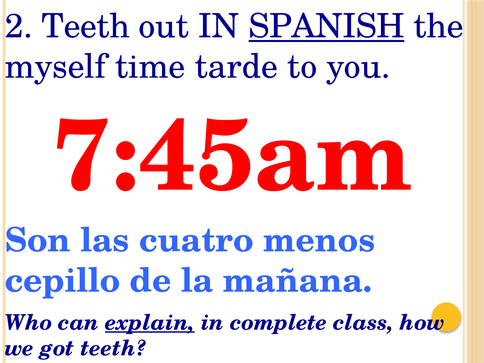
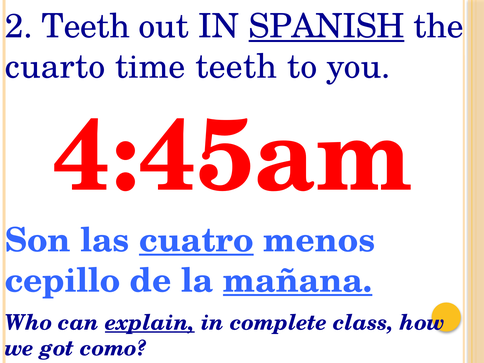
myself: myself -> cuarto (55, 67)
time tarde: tarde -> teeth (236, 67)
7:45am: 7:45am -> 4:45am (233, 157)
cuatro underline: none -> present (196, 240)
mañana underline: none -> present (298, 281)
got teeth: teeth -> como (114, 349)
